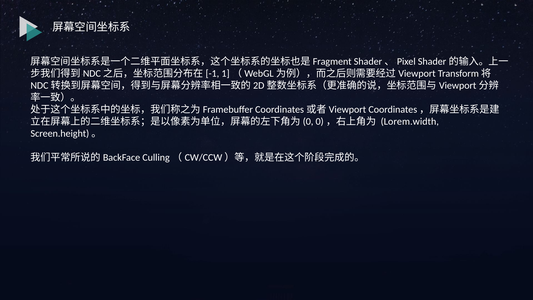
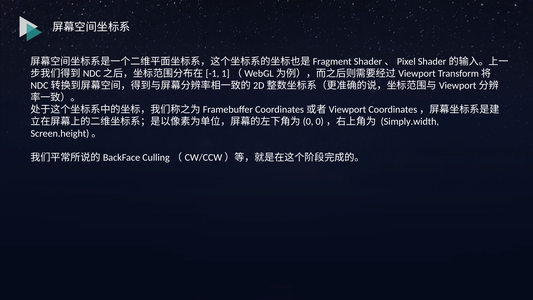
Lorem.width: Lorem.width -> Simply.width (410, 122)
